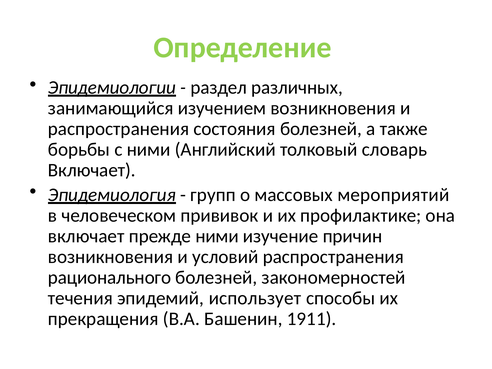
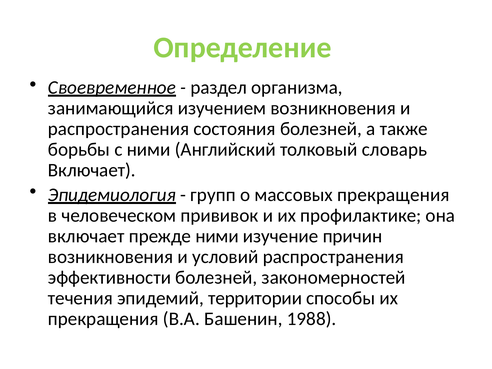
Эпидемиологии: Эпидемиологии -> Своевременное (112, 87)
различных: различных -> организма (297, 87)
массовых мероприятий: мероприятий -> прекращения (393, 195)
рационального: рационального -> эффективности (110, 277)
использует: использует -> территории (255, 298)
1911: 1911 -> 1988 (312, 319)
